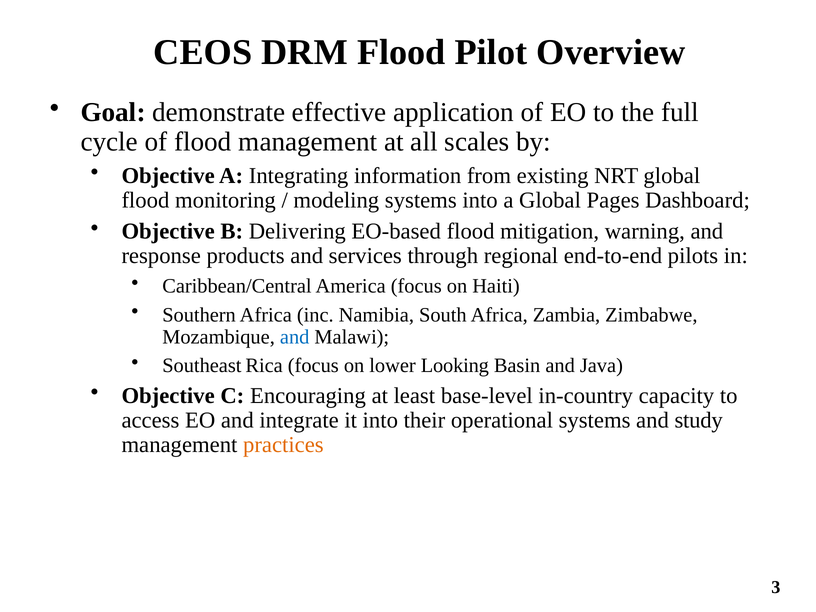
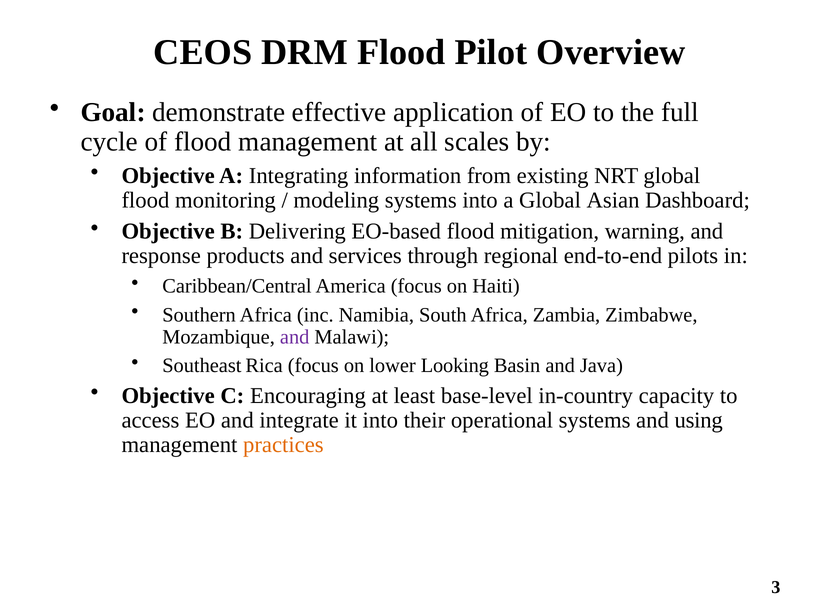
Pages: Pages -> Asian (613, 200)
and colour: blue -> purple (295, 337)
study: study -> using (699, 420)
